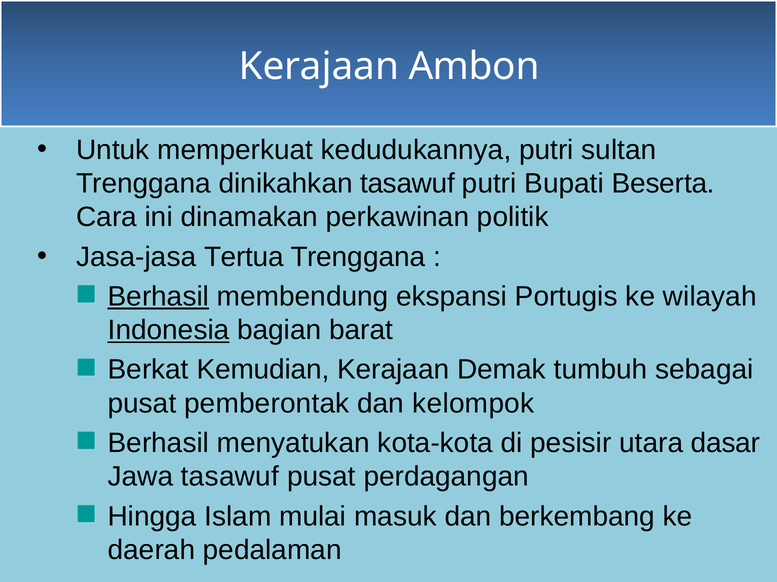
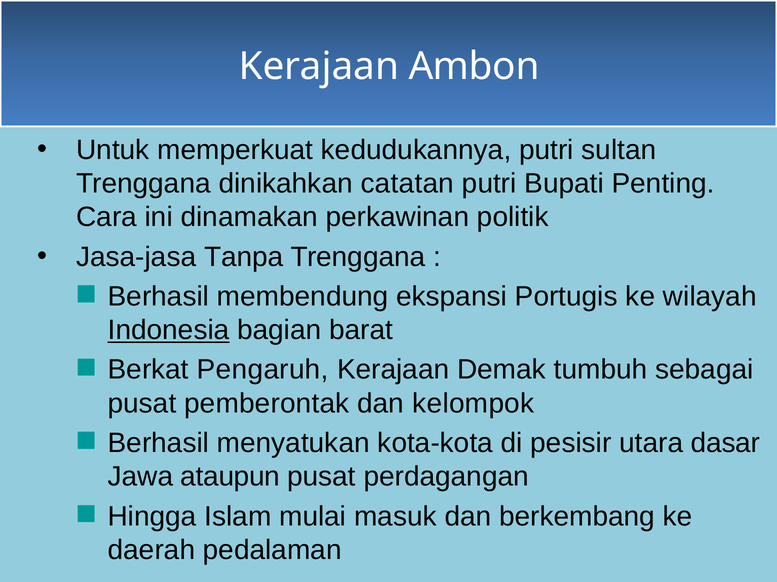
dinikahkan tasawuf: tasawuf -> catatan (407, 184)
Beserta: Beserta -> Penting (663, 184)
Tertua: Tertua -> Tanpa (244, 257)
Berhasil underline: present -> none (158, 297)
Kemudian: Kemudian -> Pengaruh (263, 370)
Jawa tasawuf: tasawuf -> ataupun (230, 477)
